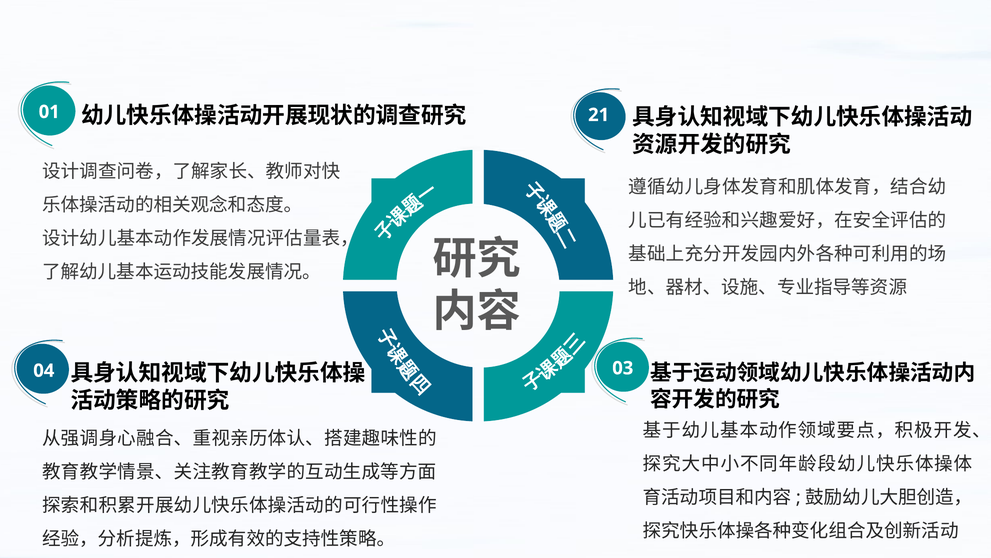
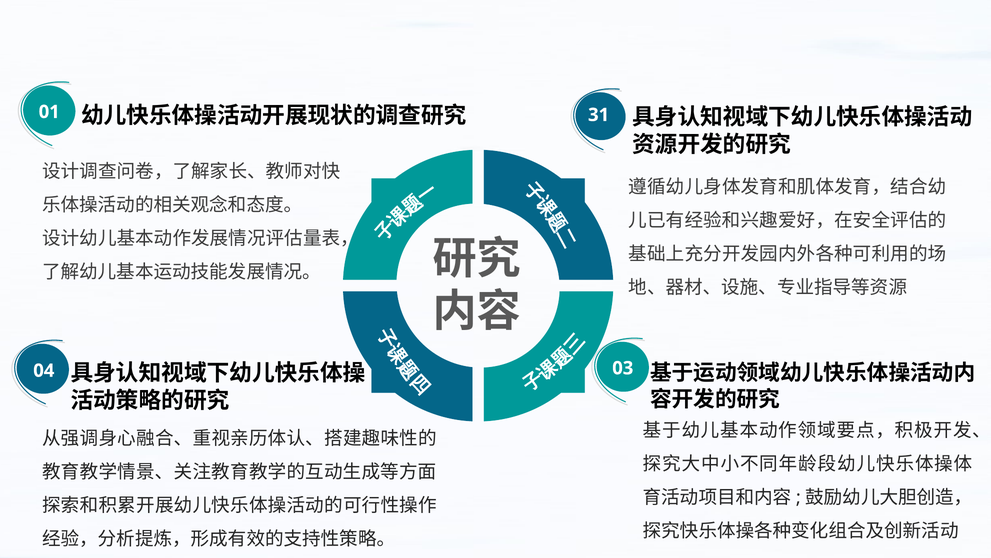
21: 21 -> 31 (599, 115)
